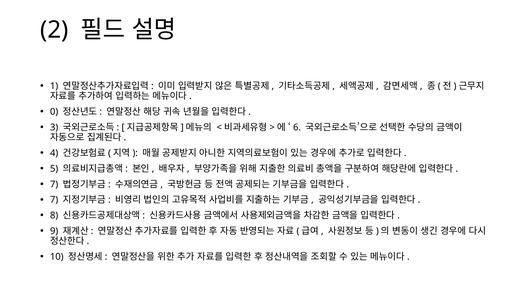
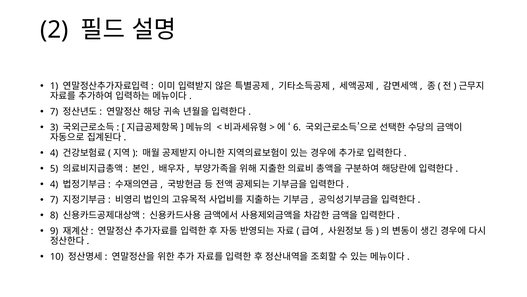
0: 0 -> 7 (54, 112)
7: 7 -> 4 (54, 184)
